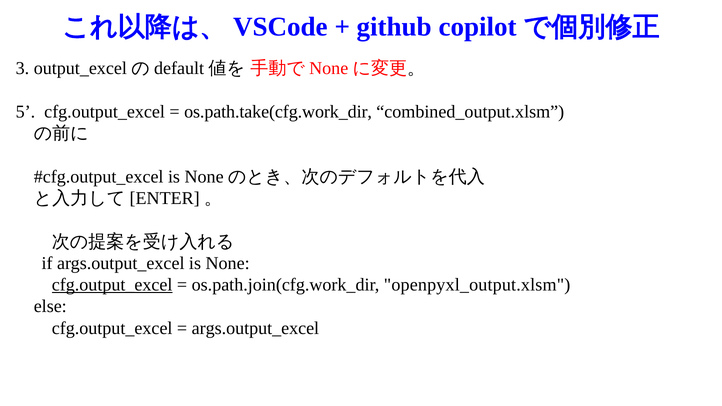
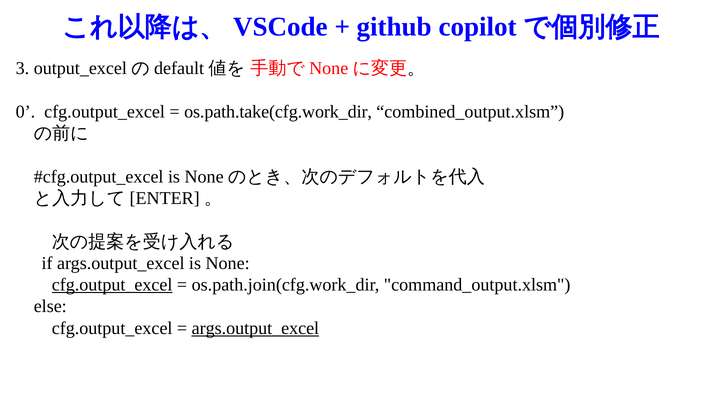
5: 5 -> 0 (25, 112)
openpyxl_output.xlsm: openpyxl_output.xlsm -> command_output.xlsm (477, 285)
args.output_excel underline: none -> present (255, 328)
